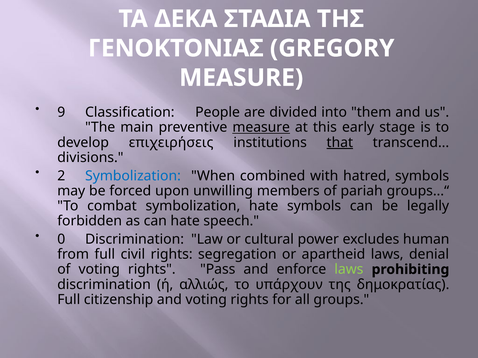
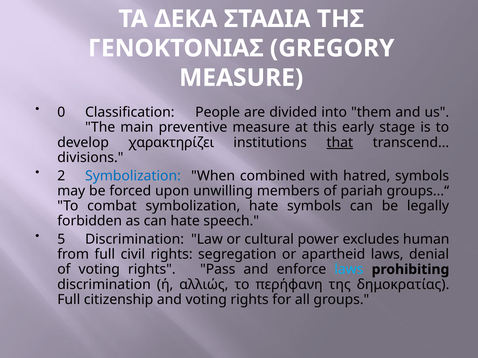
9: 9 -> 0 (61, 113)
measure underline: present -> none (261, 128)
επιχειρήσεις: επιχειρήσεις -> χαρακτηρίζει (171, 143)
0: 0 -> 5 (61, 240)
laws colour: light green -> light blue (349, 270)
υπάρχουν: υπάρχουν -> περήφανη (289, 285)
